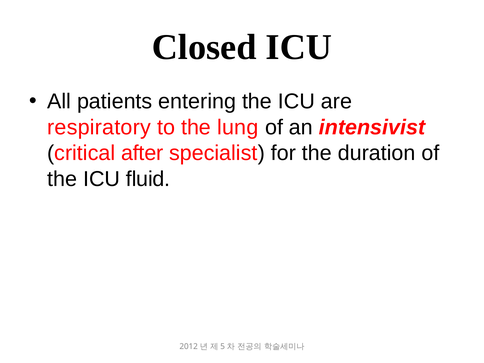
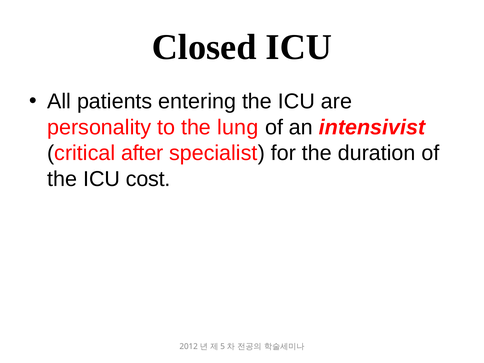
respiratory: respiratory -> personality (99, 127)
fluid: fluid -> cost (148, 179)
